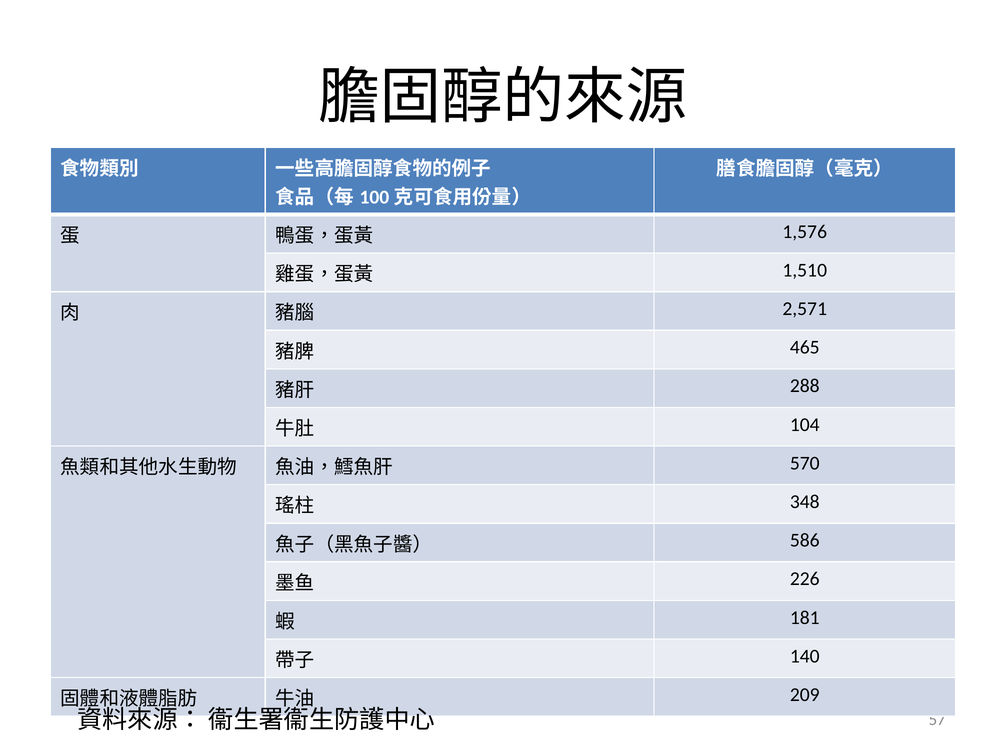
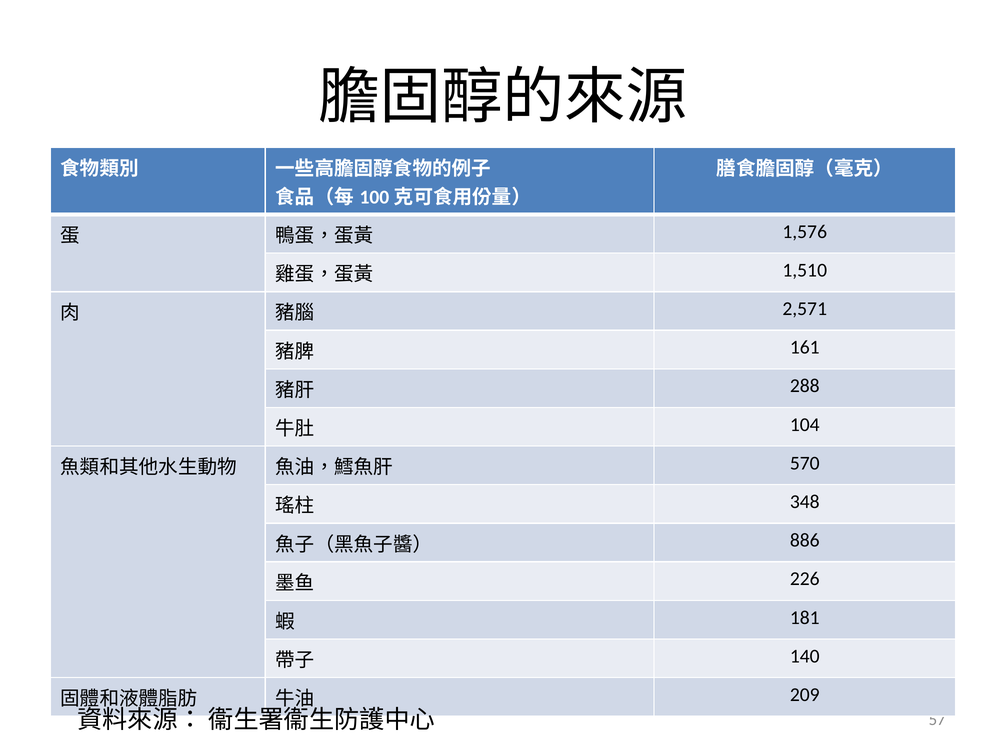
465: 465 -> 161 (805, 348)
586: 586 -> 886 (805, 541)
